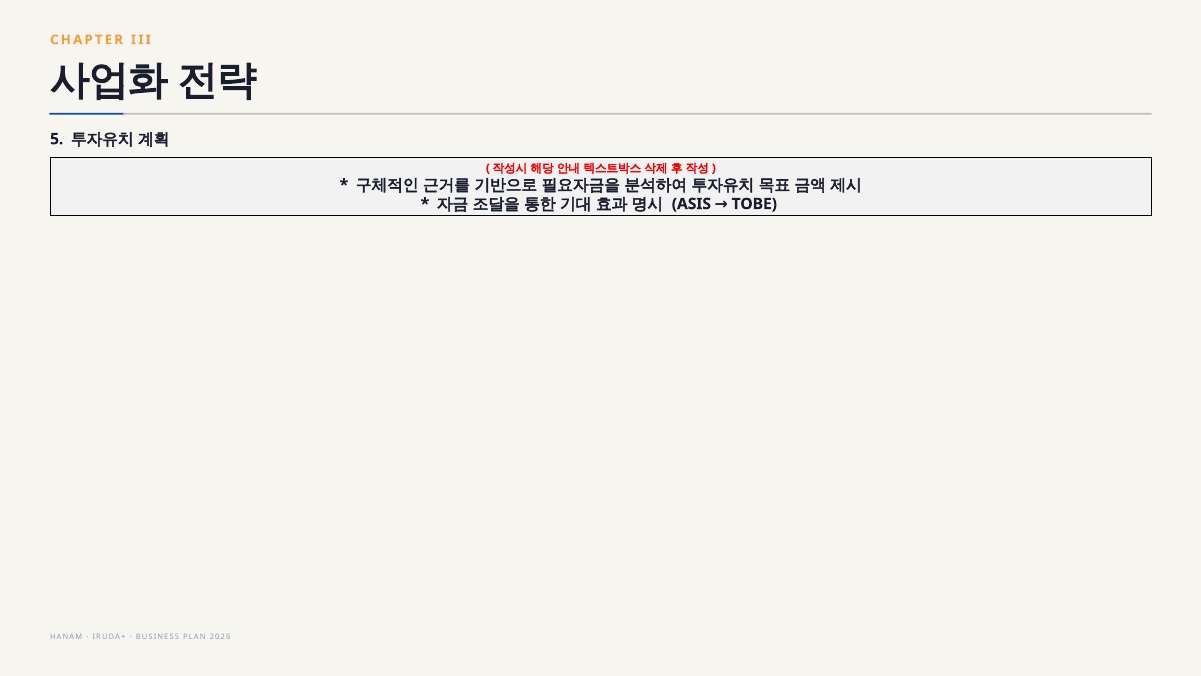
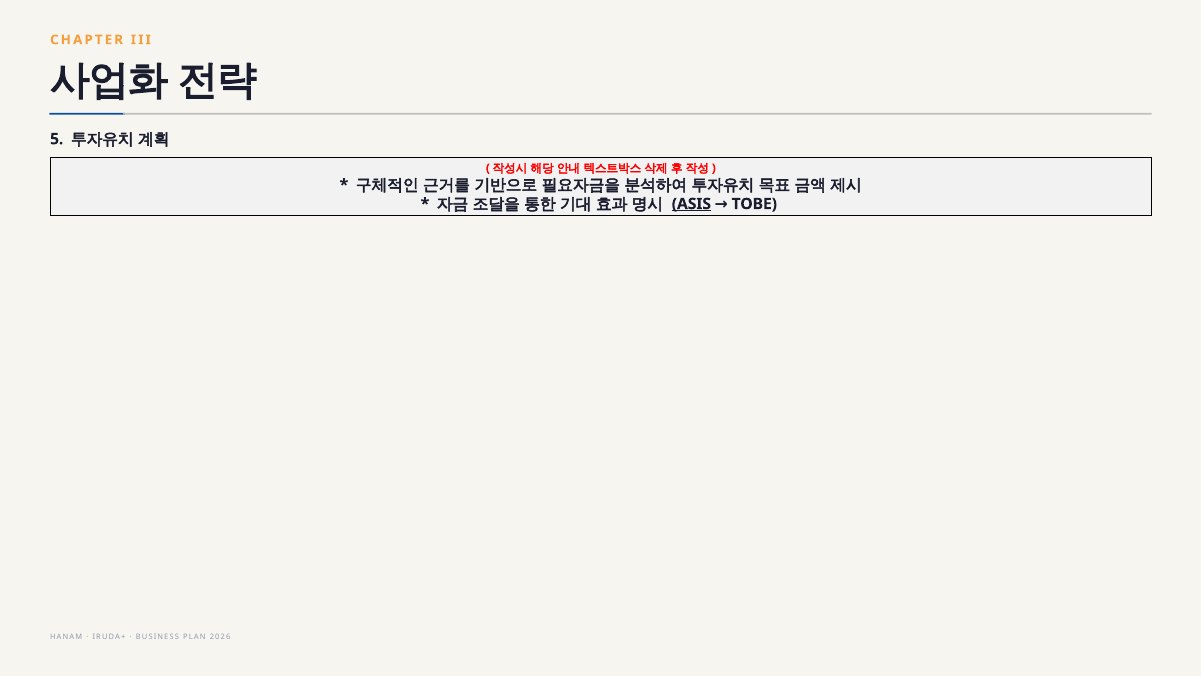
ASIS underline: none -> present (691, 204)
